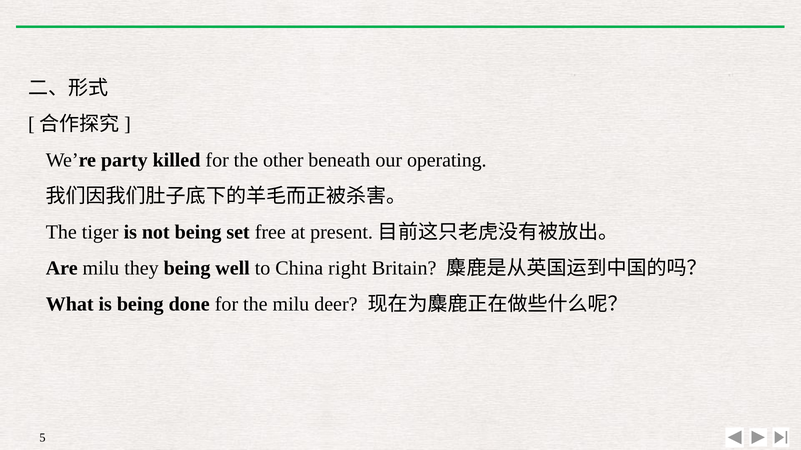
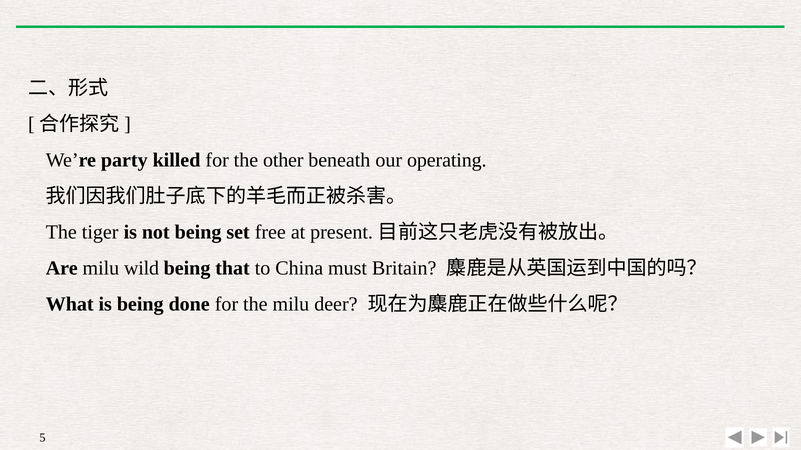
they: they -> wild (142, 268)
well: well -> that (233, 268)
right: right -> must (348, 268)
